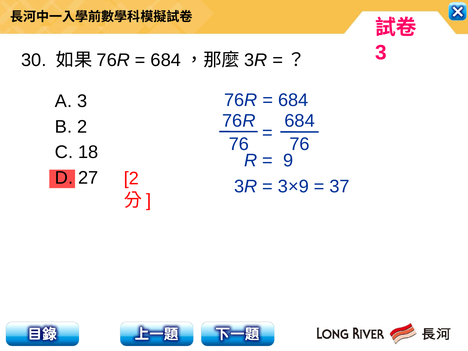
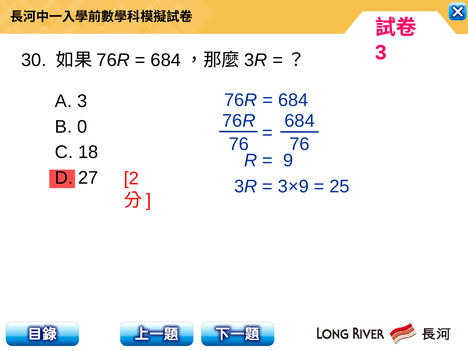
B 2: 2 -> 0 (82, 127)
37: 37 -> 25 (340, 186)
